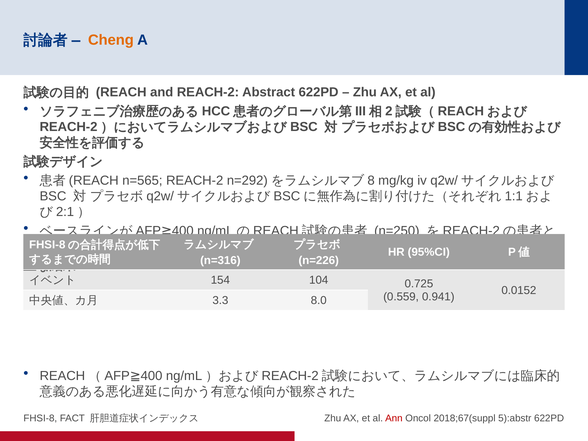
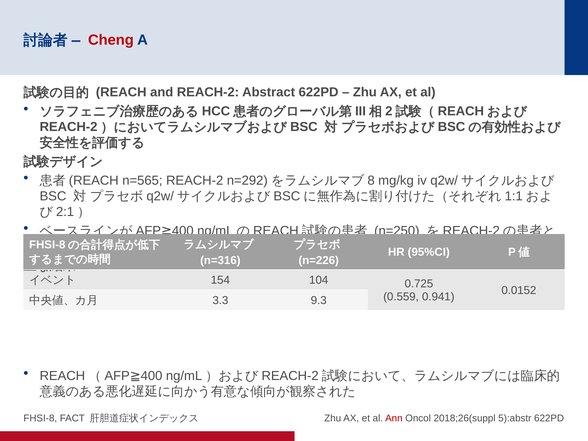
Cheng colour: orange -> red (111, 40)
8.0: 8.0 -> 9.3 (319, 300)
2018;67(suppl: 2018;67(suppl -> 2018;26(suppl (465, 418)
